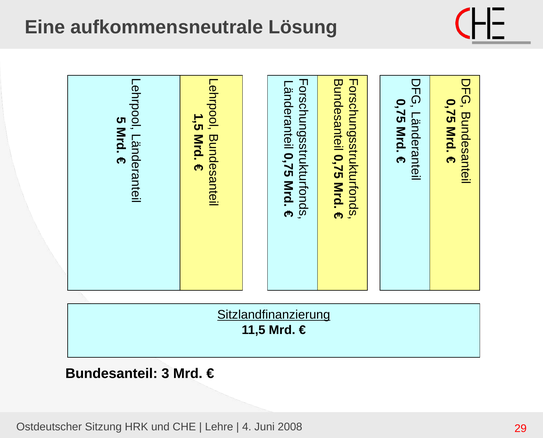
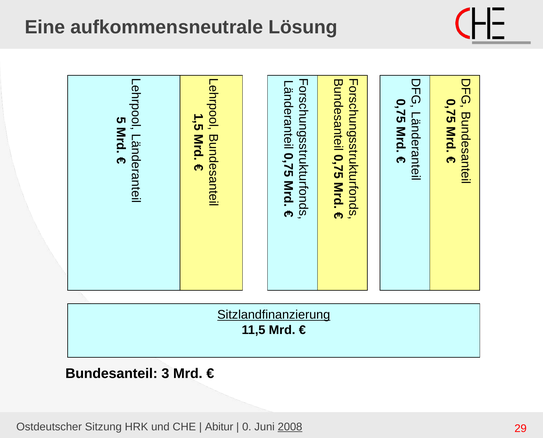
Lehre: Lehre -> Abitur (219, 427)
4: 4 -> 0 (247, 427)
2008 underline: none -> present (290, 427)
